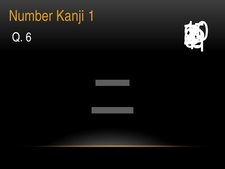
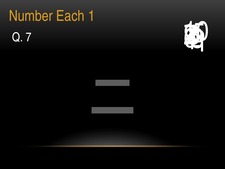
Kanji: Kanji -> Each (70, 16)
Q 6: 6 -> 7 (29, 37)
